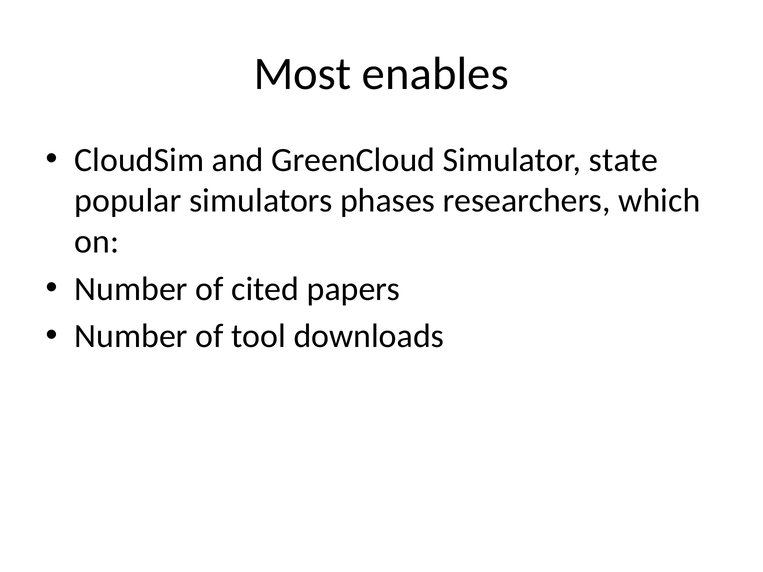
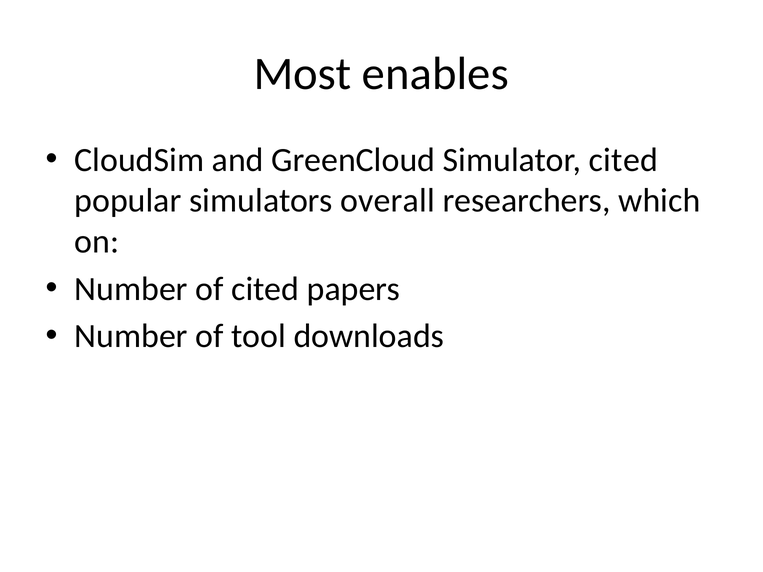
Simulator state: state -> cited (623, 160)
phases: phases -> overall (388, 201)
